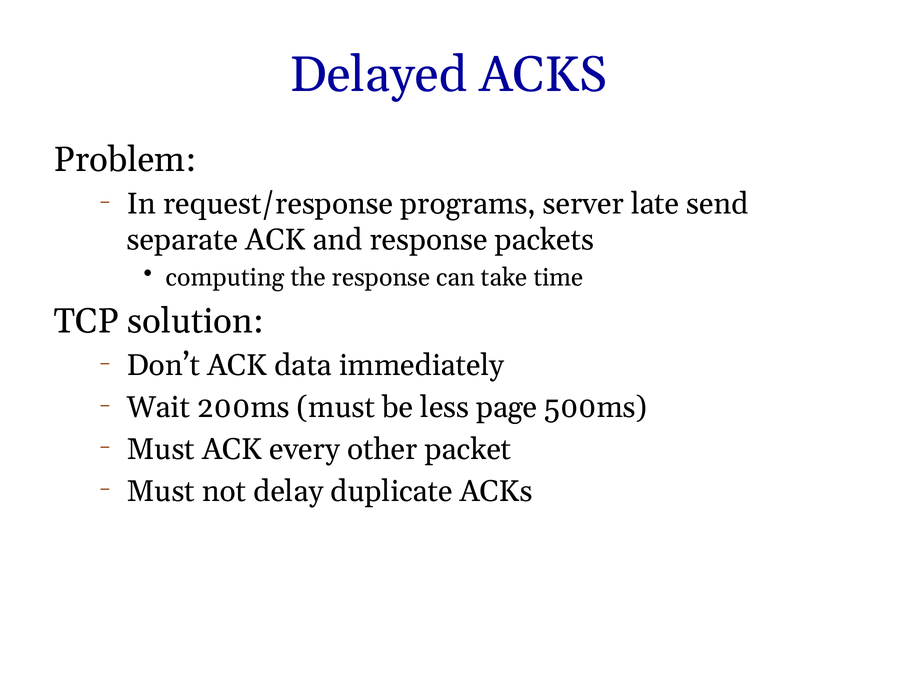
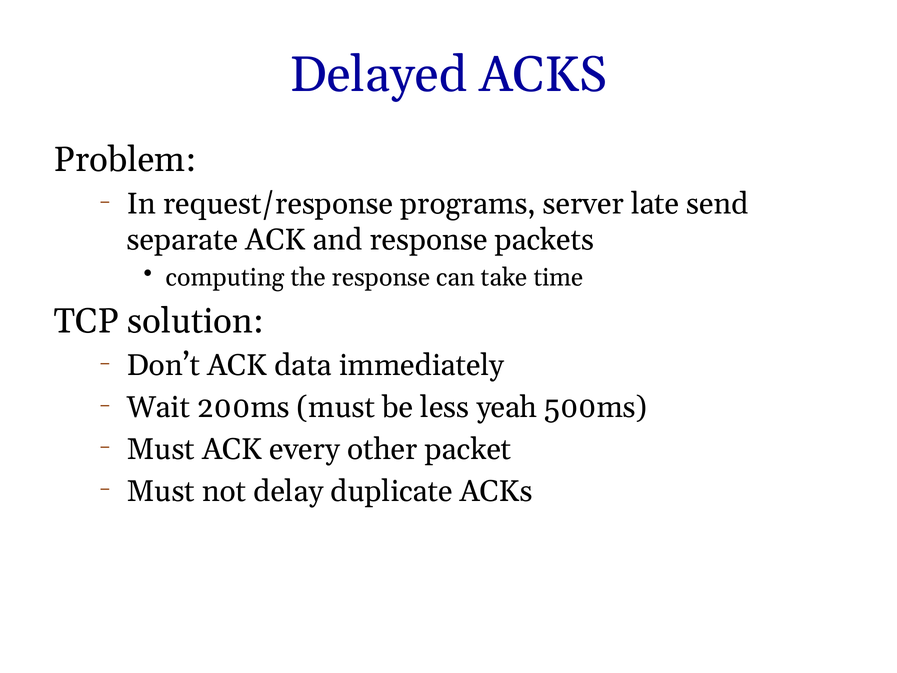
page: page -> yeah (507, 407)
